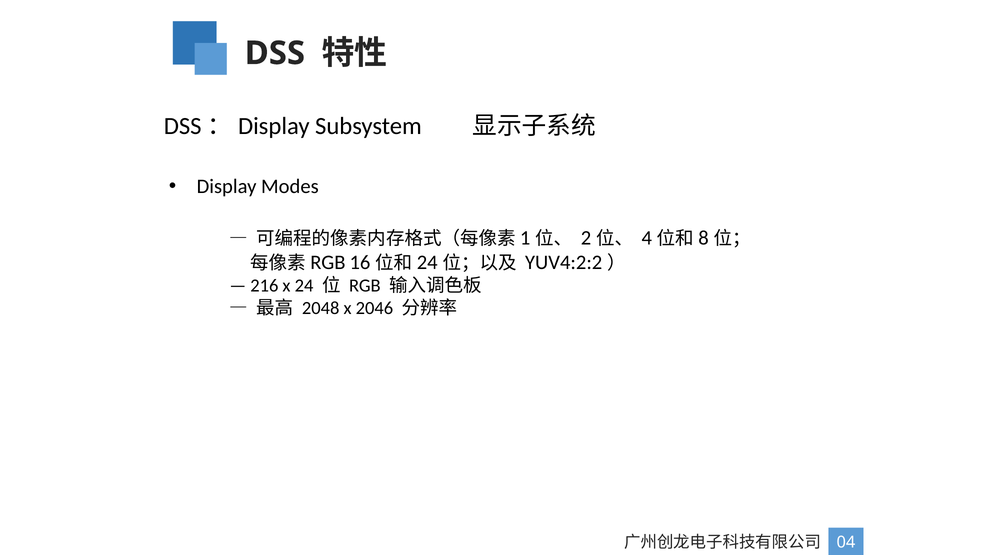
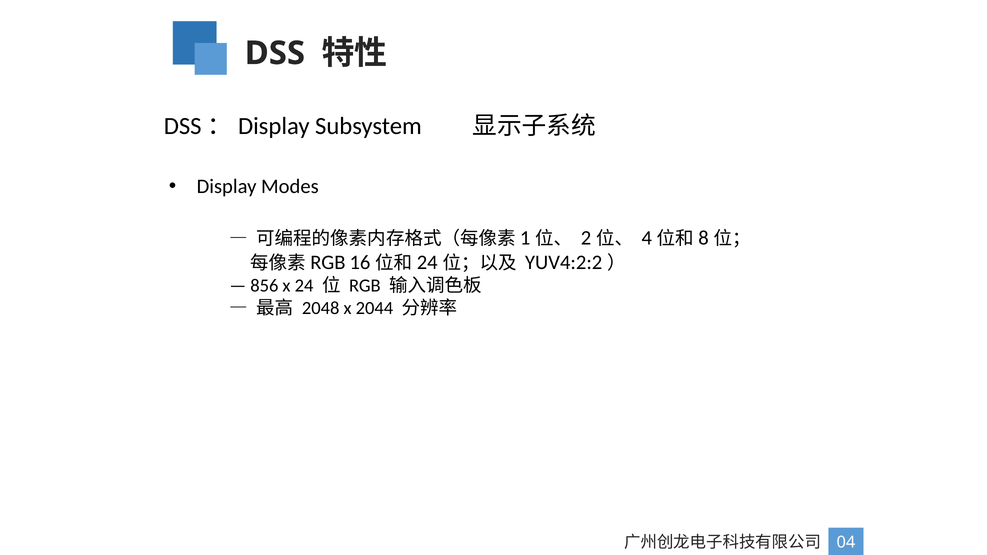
216: 216 -> 856 (264, 286)
2046: 2046 -> 2044 (374, 308)
